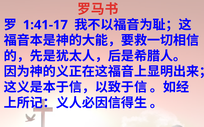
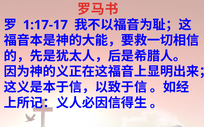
1:41-17: 1:41-17 -> 1:17-17 (45, 25)
